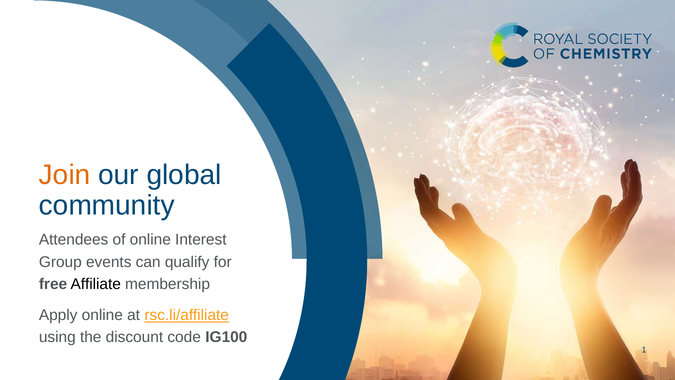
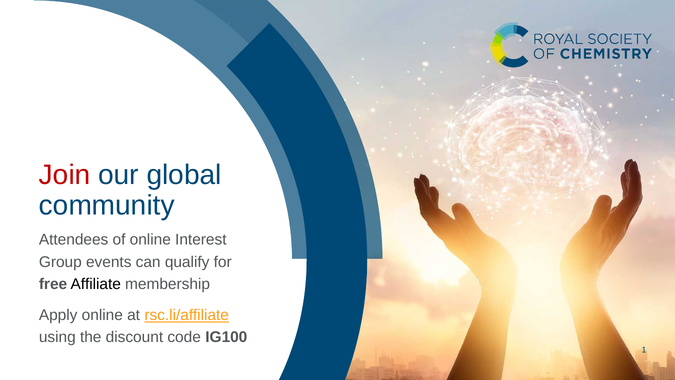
Join colour: orange -> red (65, 175)
